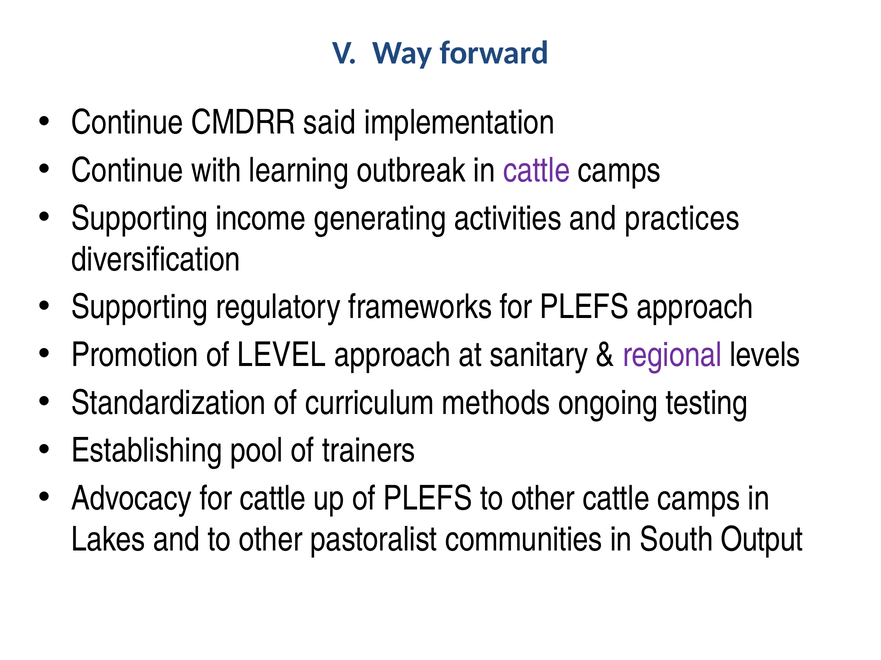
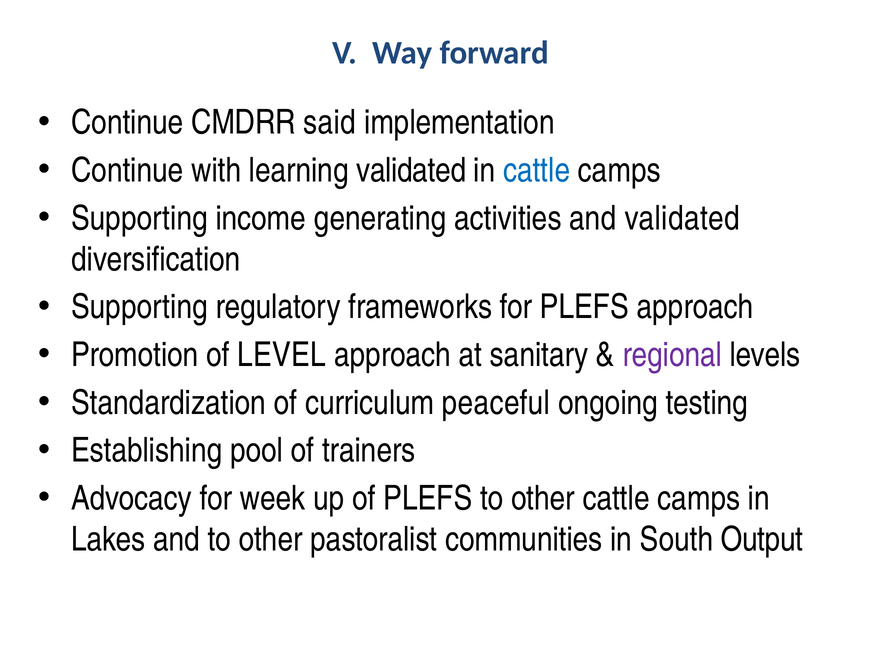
learning outbreak: outbreak -> validated (411, 171)
cattle colour: purple -> blue (537, 171)
and practices: practices -> validated (682, 219)
methods: methods -> peaceful (496, 403)
for cattle: cattle -> week (273, 499)
